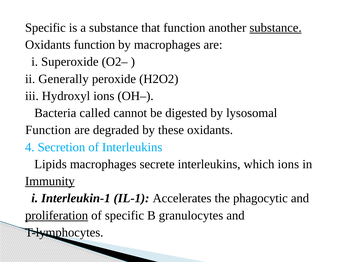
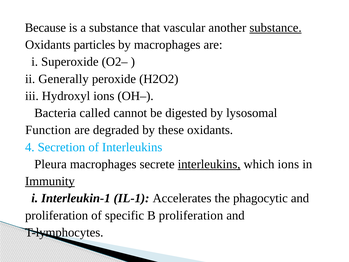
Specific: Specific -> Because (45, 28)
that function: function -> vascular (184, 28)
Oxidants function: function -> particles (94, 45)
Lipids: Lipids -> Pleura (51, 164)
interleukins underline: none -> present (209, 164)
proliferation underline: present -> none (57, 215)
B granulocytes: granulocytes -> proliferation (191, 215)
